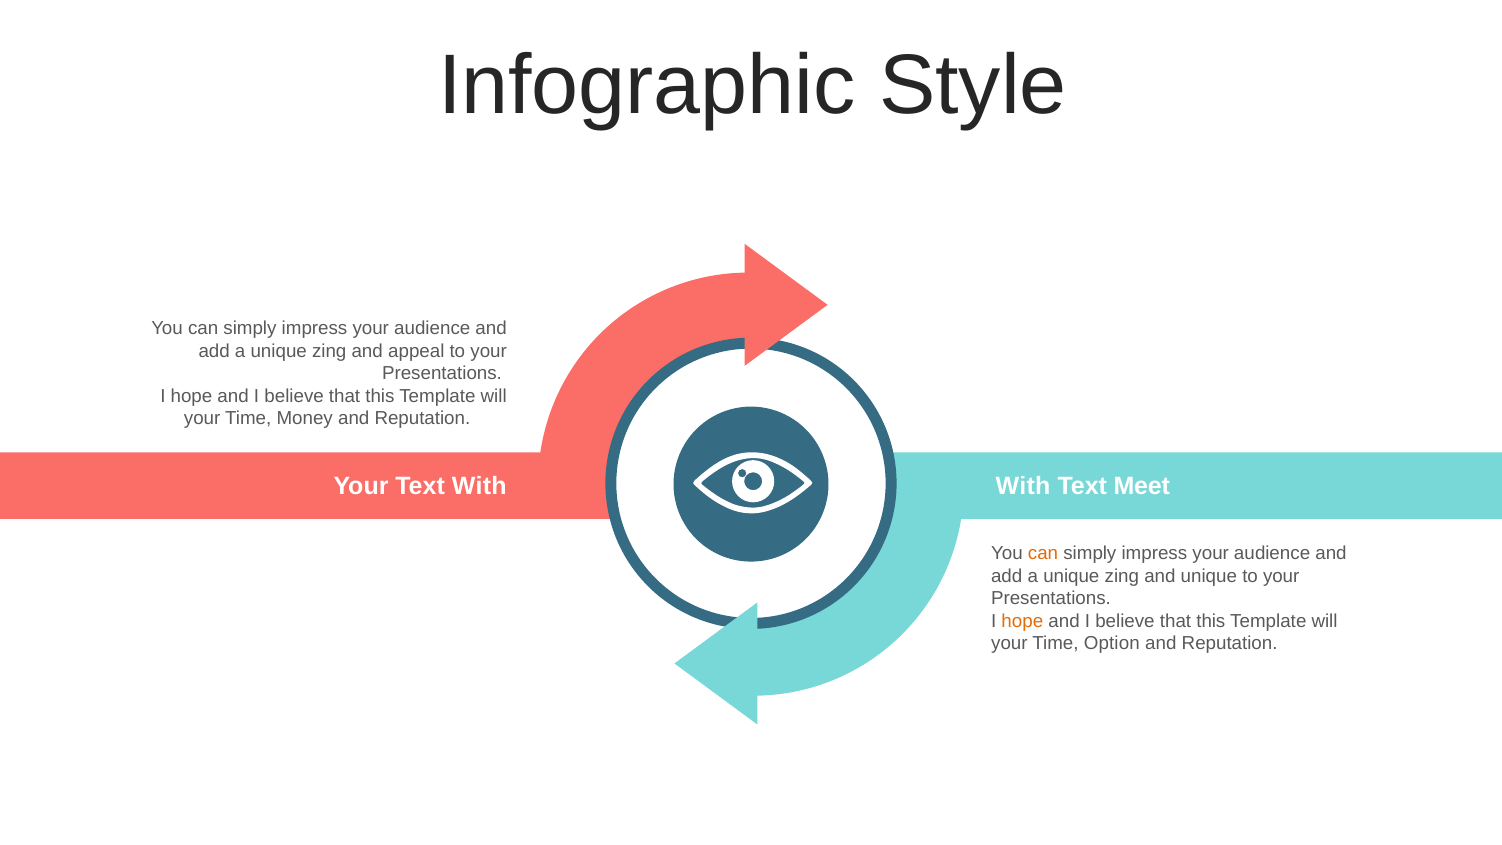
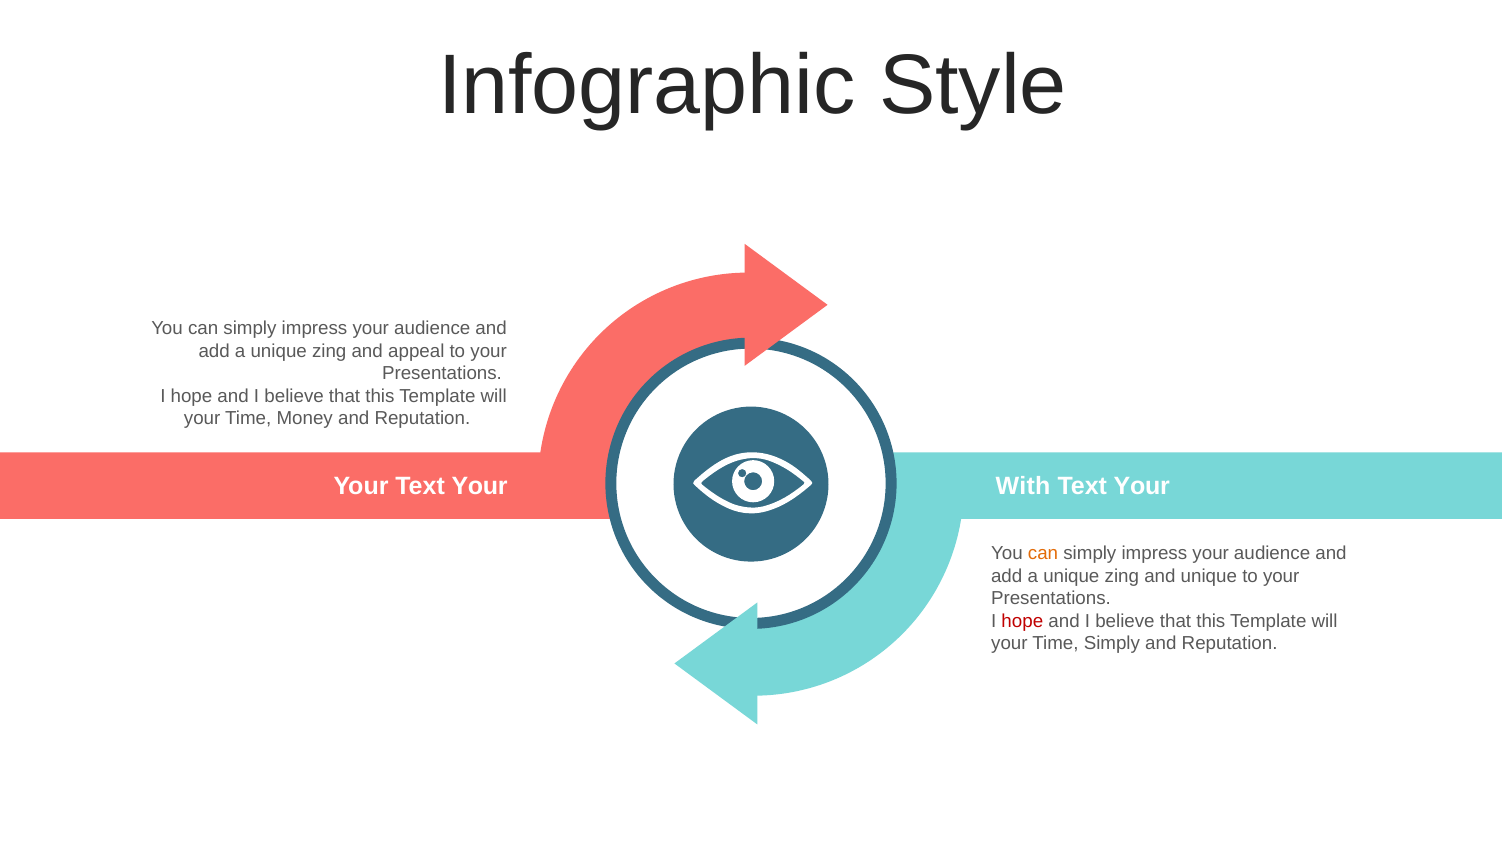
Your Text With: With -> Your (480, 486)
Meet: Meet -> Your (1142, 486)
hope colour: orange -> red (1022, 621)
Time Option: Option -> Simply (1112, 643)
